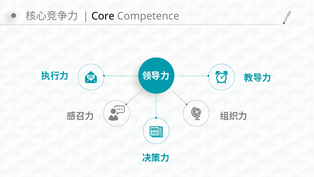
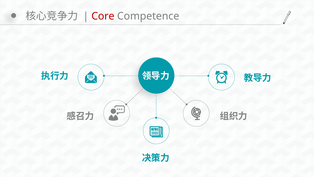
Core colour: black -> red (103, 16)
